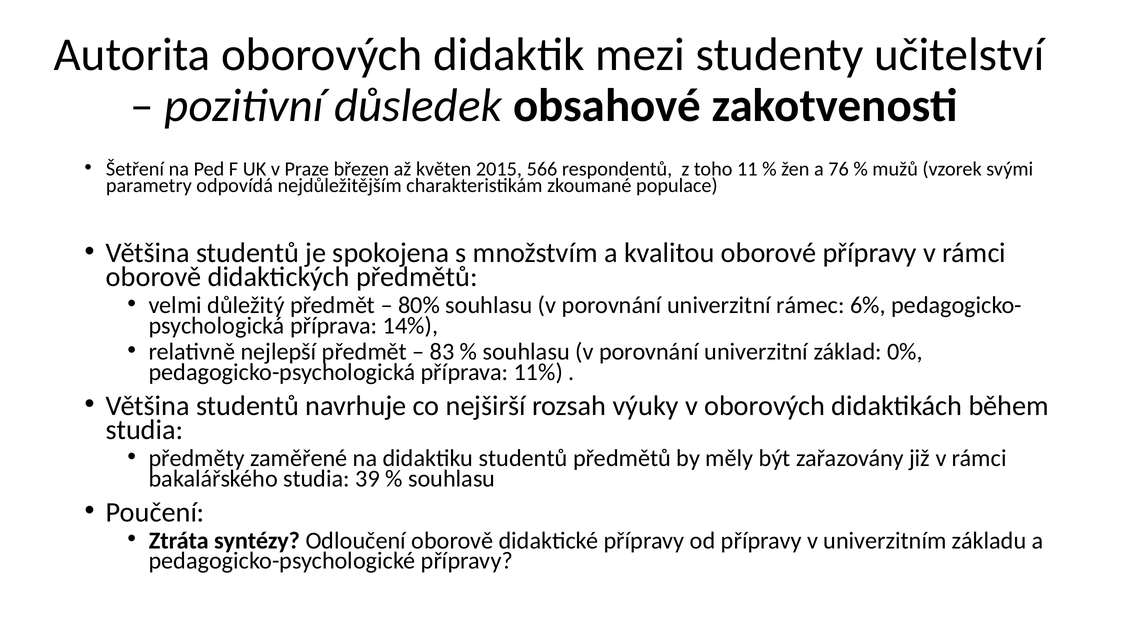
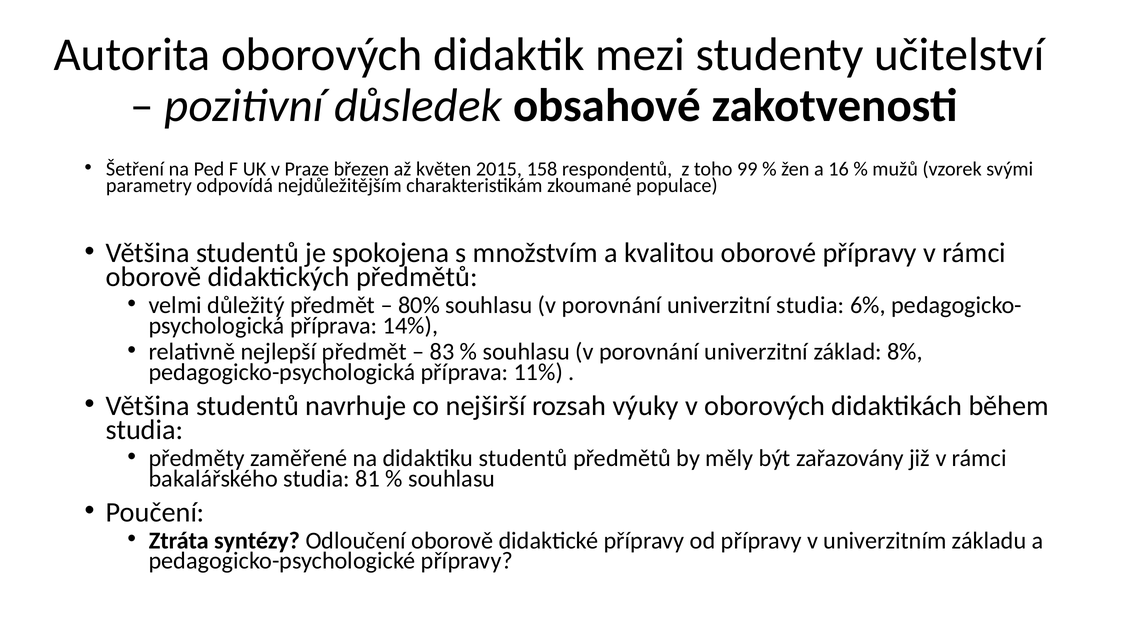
566: 566 -> 158 (542, 169)
11: 11 -> 99 (747, 169)
76: 76 -> 16 (839, 169)
univerzitní rámec: rámec -> studia (810, 305)
0%: 0% -> 8% (905, 352)
39: 39 -> 81 (368, 478)
